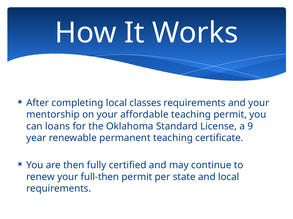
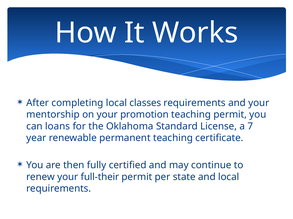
affordable: affordable -> promotion (144, 115)
9: 9 -> 7 (250, 127)
full-then: full-then -> full-their (100, 177)
